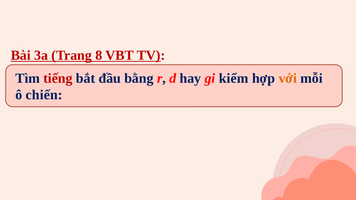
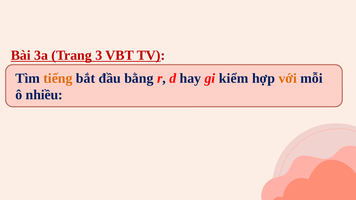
8: 8 -> 3 (99, 55)
tiếng colour: red -> orange (58, 78)
chiến: chiến -> nhiều (44, 95)
